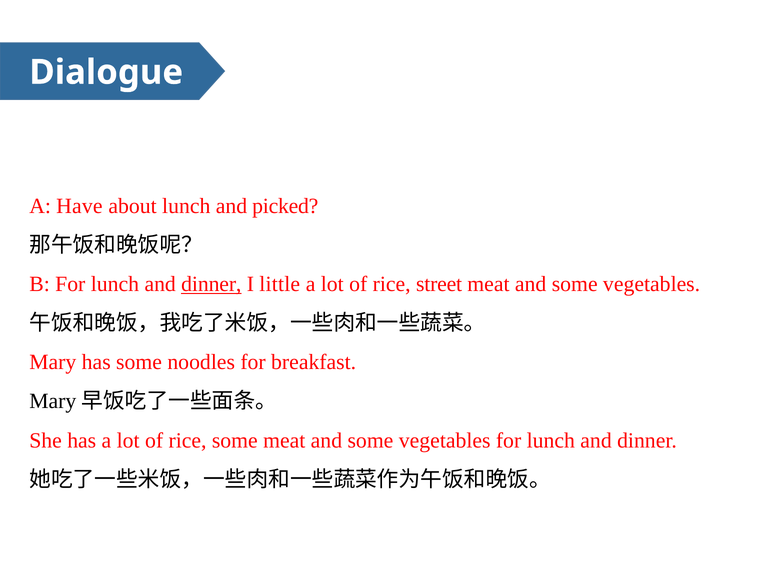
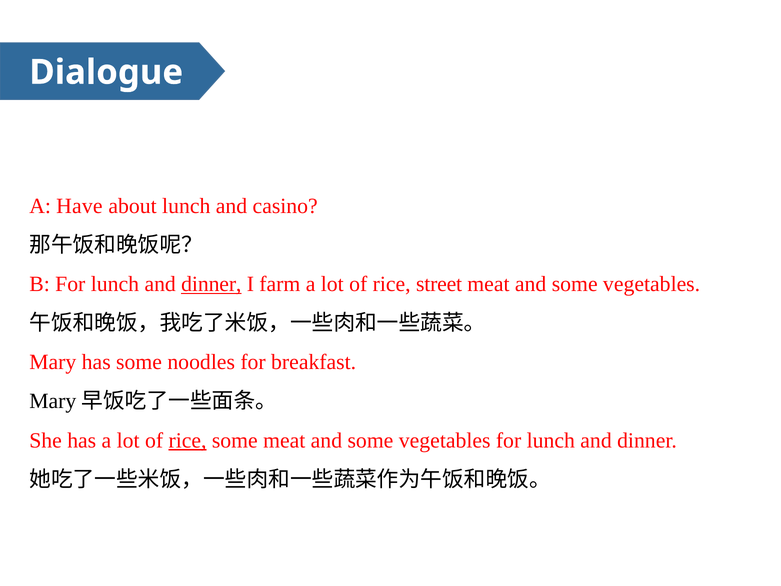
picked: picked -> casino (285, 206)
little: little -> farm (280, 284)
rice underline: none -> present (187, 440)
